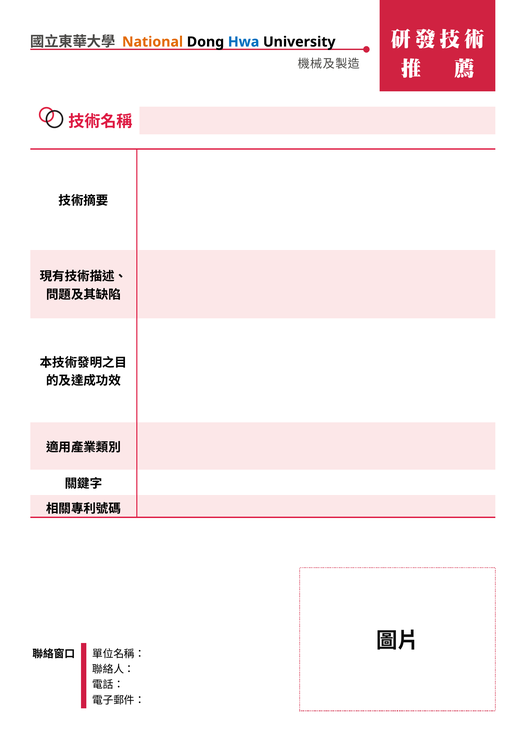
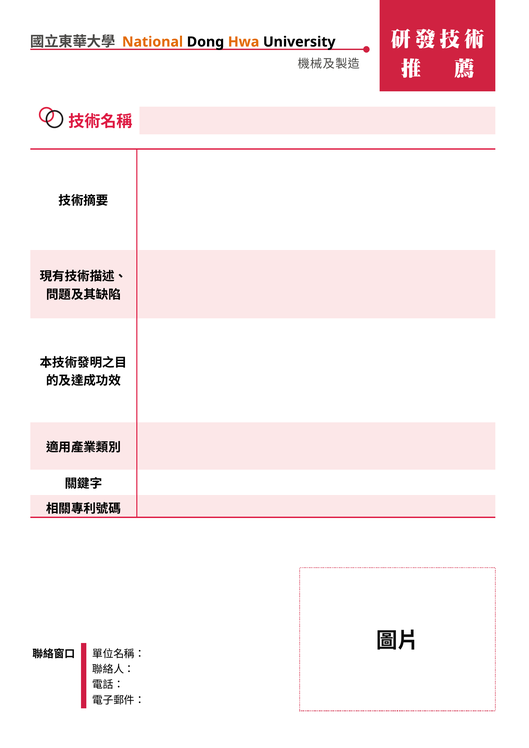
Hwa colour: blue -> orange (244, 42)
